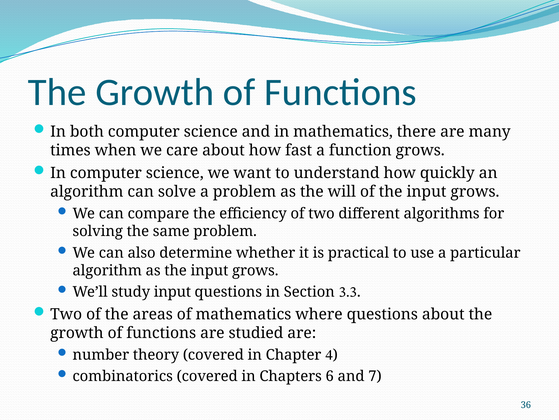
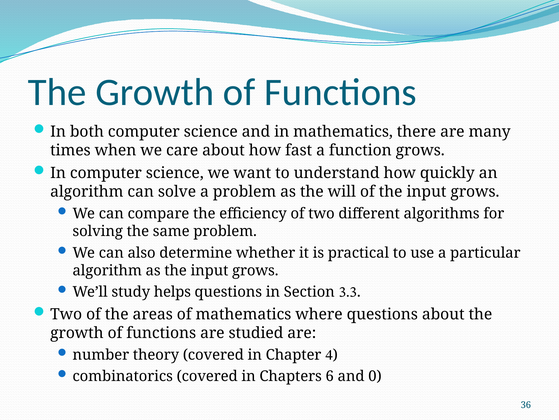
study input: input -> helps (172, 291)
7: 7 -> 0 (375, 376)
